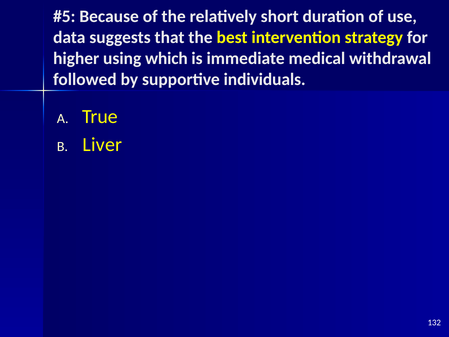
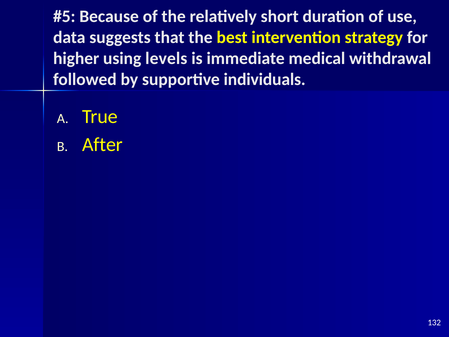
which: which -> levels (166, 58)
Liver: Liver -> After (102, 145)
